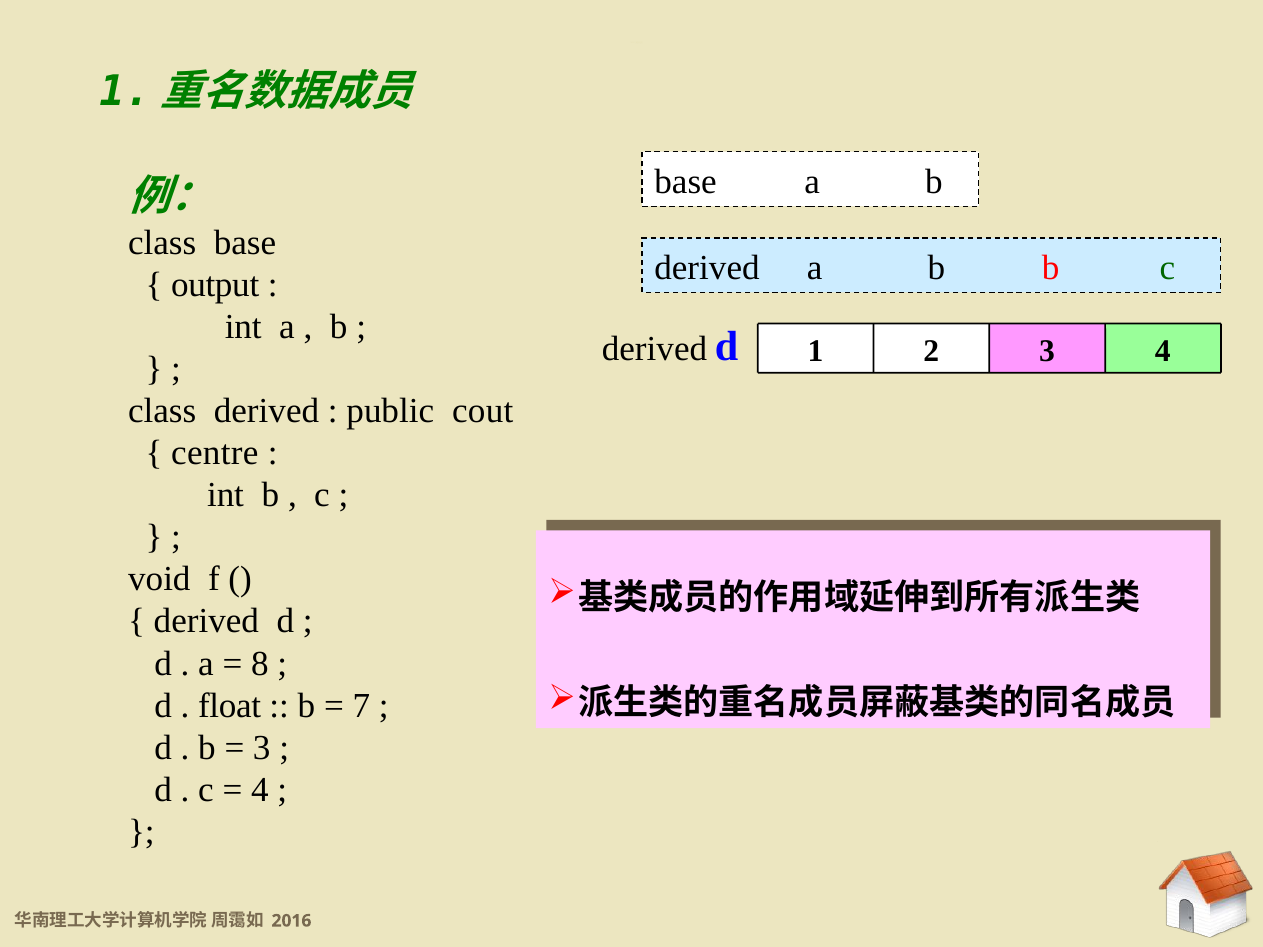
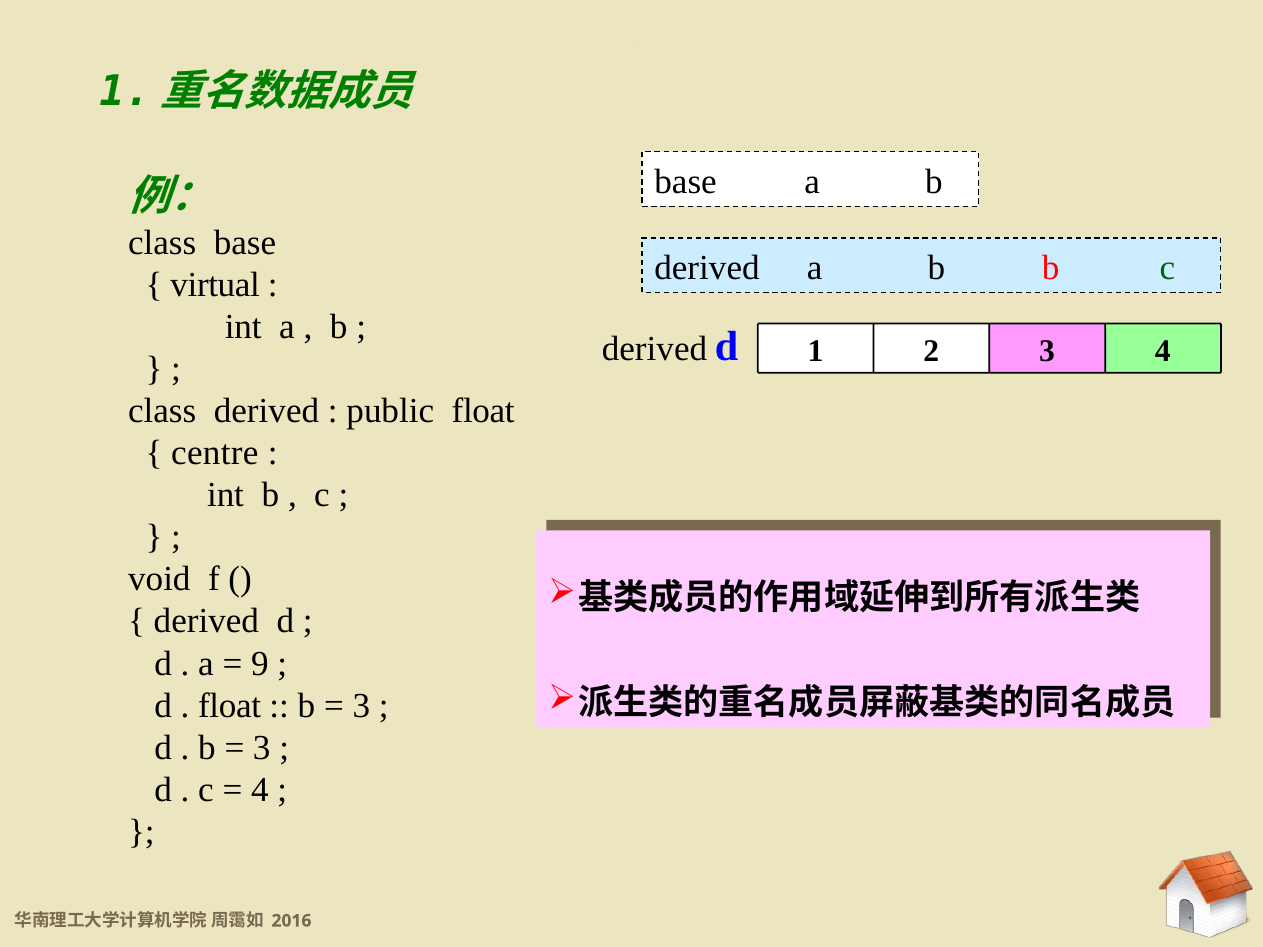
output: output -> virtual (215, 285)
public cout: cout -> float (483, 411)
8: 8 -> 9 (260, 664)
7: 7 -> 3 (361, 706)
